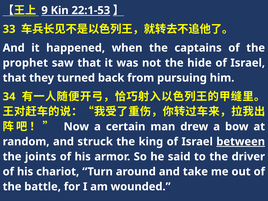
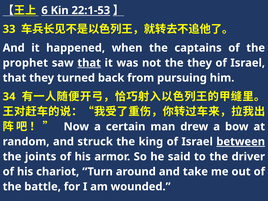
9: 9 -> 6 (45, 10)
that underline: none -> present (89, 63)
the hide: hide -> they (200, 63)
